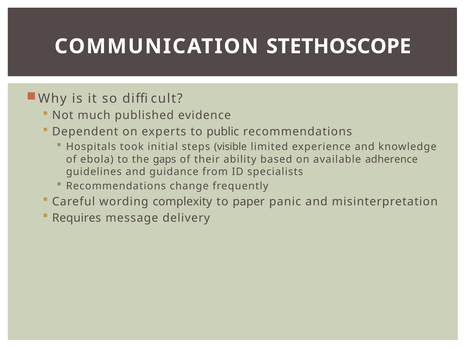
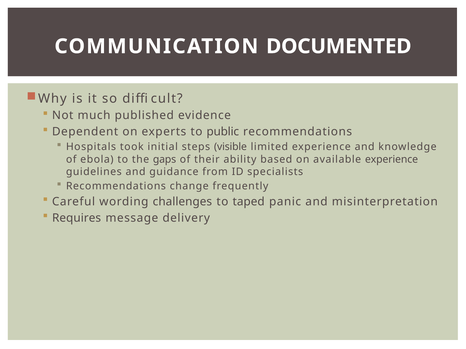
STETHOSCOPE: STETHOSCOPE -> DOCUMENTED (339, 46)
available adherence: adherence -> experience (392, 160)
complexity: complexity -> challenges (182, 202)
paper: paper -> taped (249, 202)
